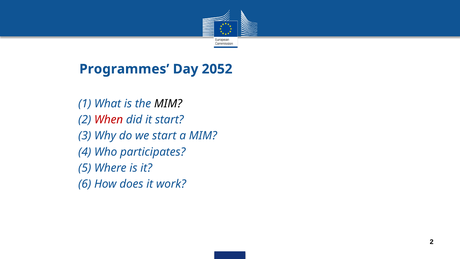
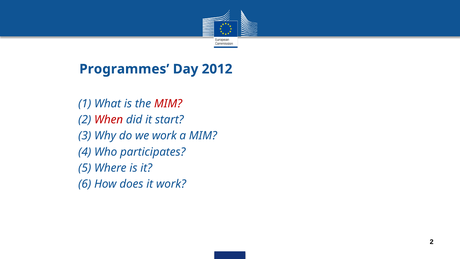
2052: 2052 -> 2012 (217, 69)
MIM colour: black -> red (168, 103)
we start: start -> work (164, 136)
